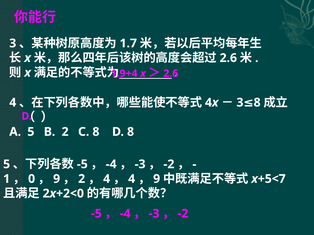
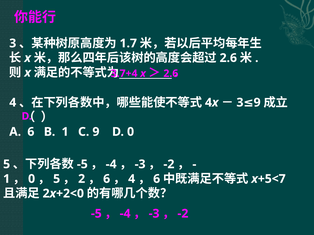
1.9+4: 1.9+4 -> 3.7+4 (124, 74)
3 8: 8 -> 9 (257, 103)
A 5: 5 -> 6 (31, 132)
B 2: 2 -> 1 (65, 132)
C 8: 8 -> 9 (96, 132)
D 8: 8 -> 0 (131, 132)
9: 9 -> 5 (57, 179)
4: 4 -> 6 (107, 179)
9: 9 -> 6 (157, 179)
